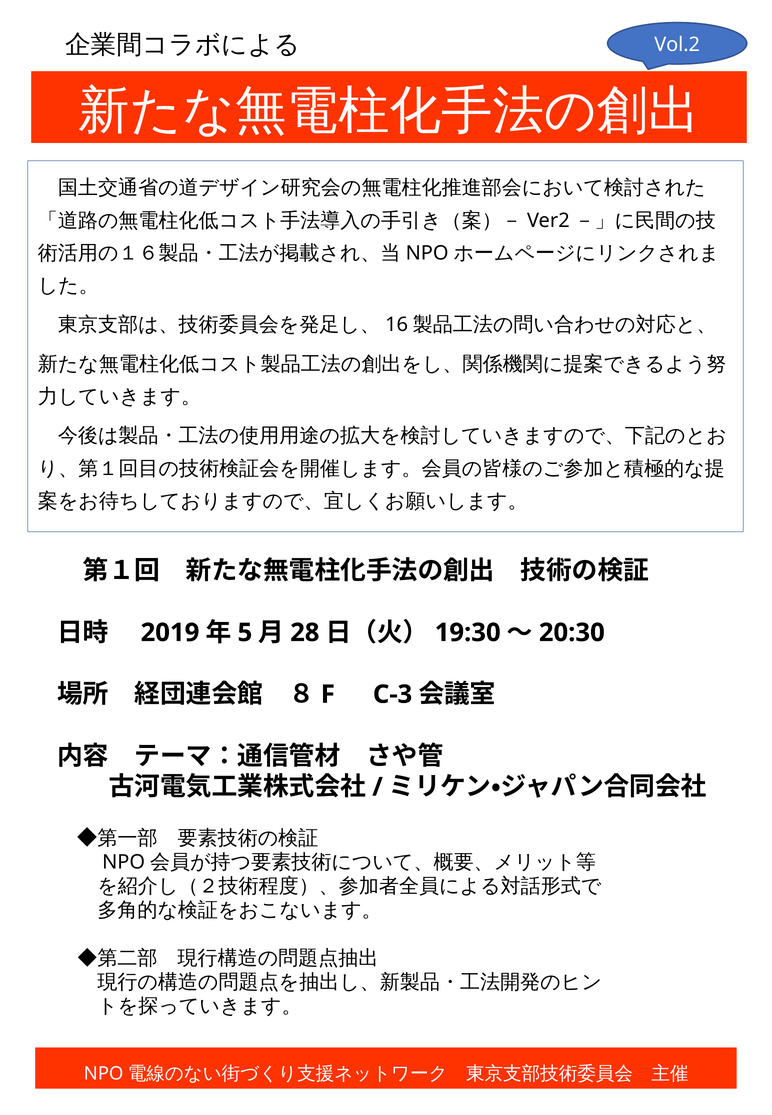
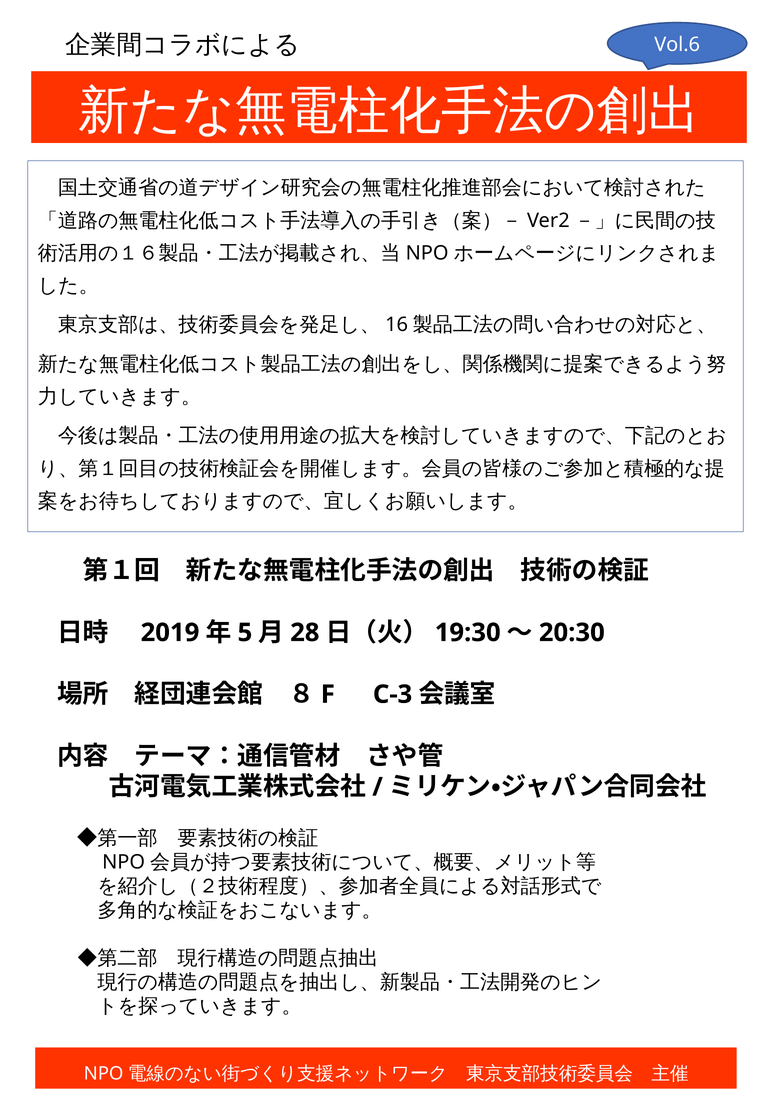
Vol.2: Vol.2 -> Vol.6 (677, 45)
